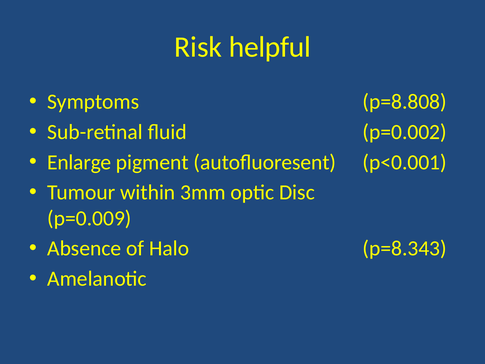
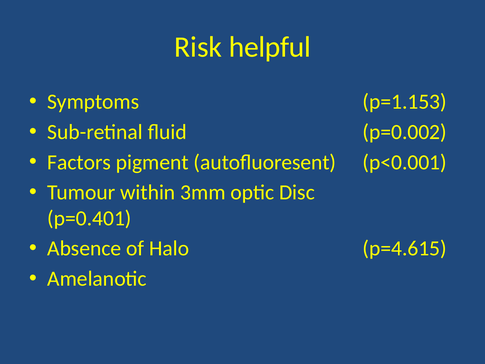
p=8.808: p=8.808 -> p=1.153 (405, 102)
Enlarge: Enlarge -> Factors (79, 162)
p=0.009: p=0.009 -> p=0.401 (89, 218)
p=8.343: p=8.343 -> p=4.615 (405, 248)
